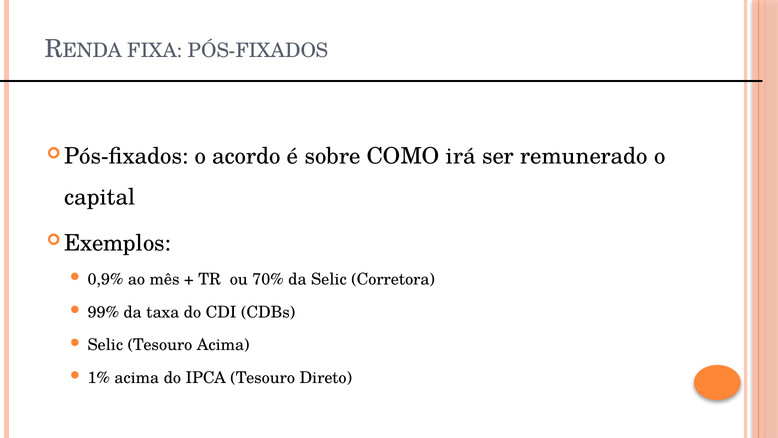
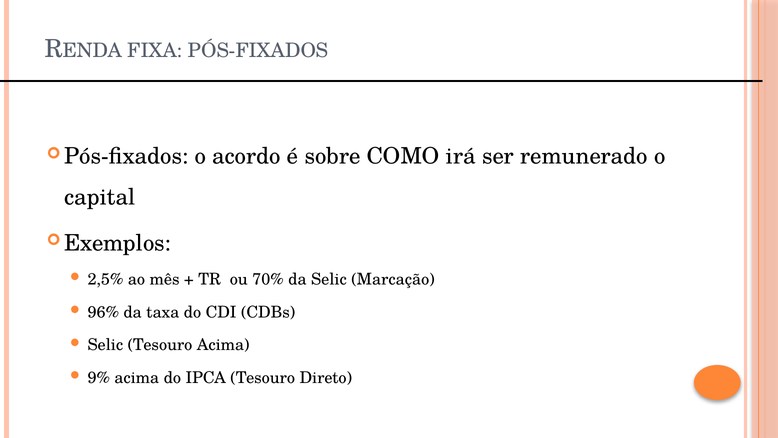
0,9%: 0,9% -> 2,5% (105, 279)
Corretora: Corretora -> Marcação (393, 279)
99%: 99% -> 96% (103, 312)
1%: 1% -> 9% (99, 378)
